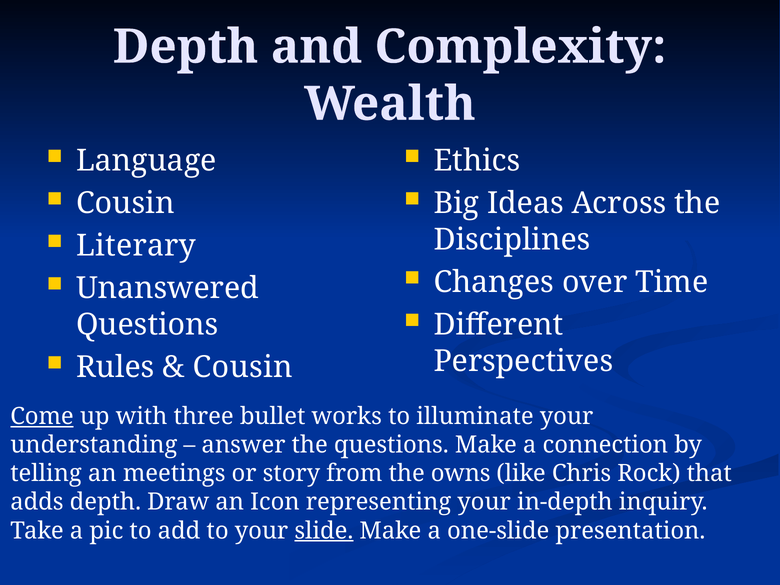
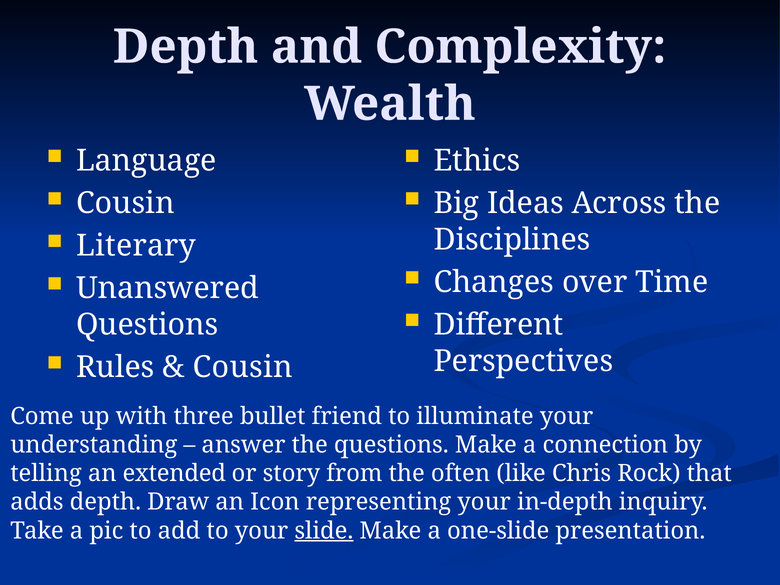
Come underline: present -> none (42, 416)
works: works -> friend (347, 416)
meetings: meetings -> extended (174, 473)
owns: owns -> often (461, 473)
